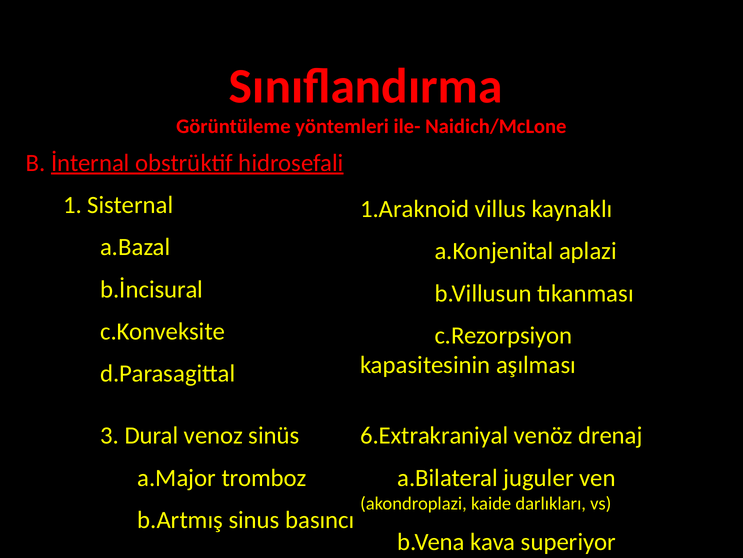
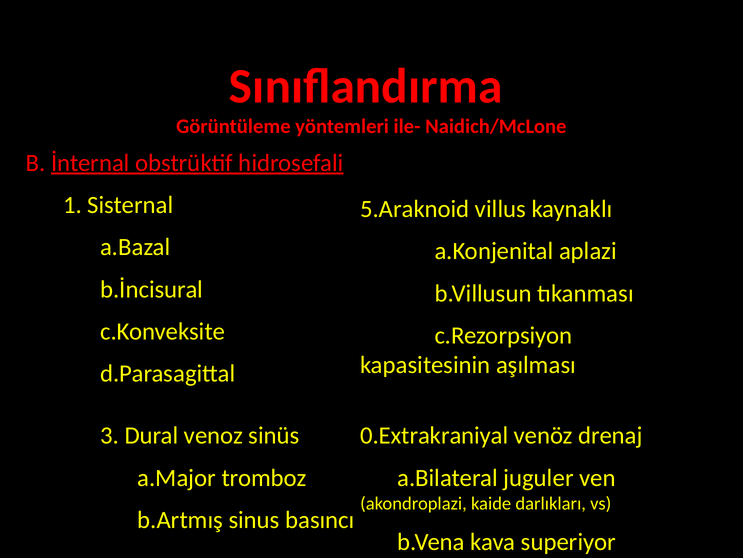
1.Araknoid: 1.Araknoid -> 5.Araknoid (415, 209)
6.Extrakraniyal: 6.Extrakraniyal -> 0.Extrakraniyal (434, 435)
